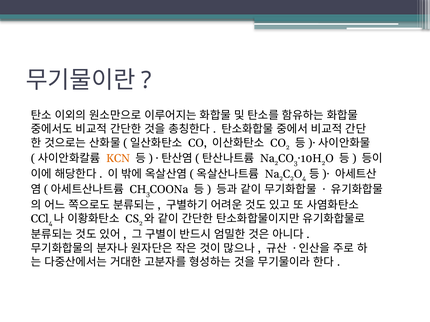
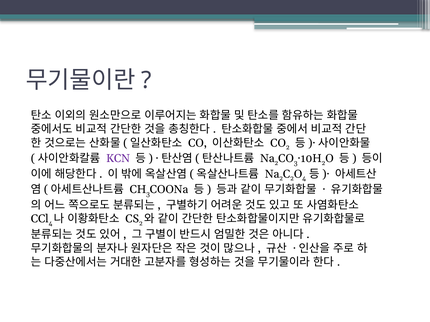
KCN colour: orange -> purple (118, 159)
